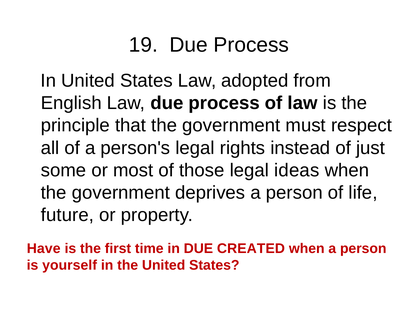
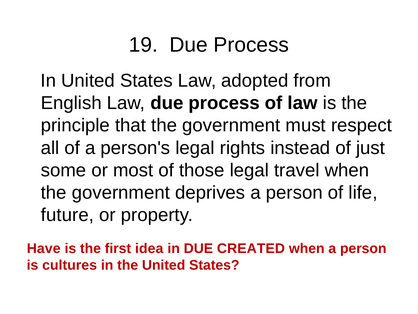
ideas: ideas -> travel (297, 170)
time: time -> idea (149, 248)
yourself: yourself -> cultures (70, 265)
